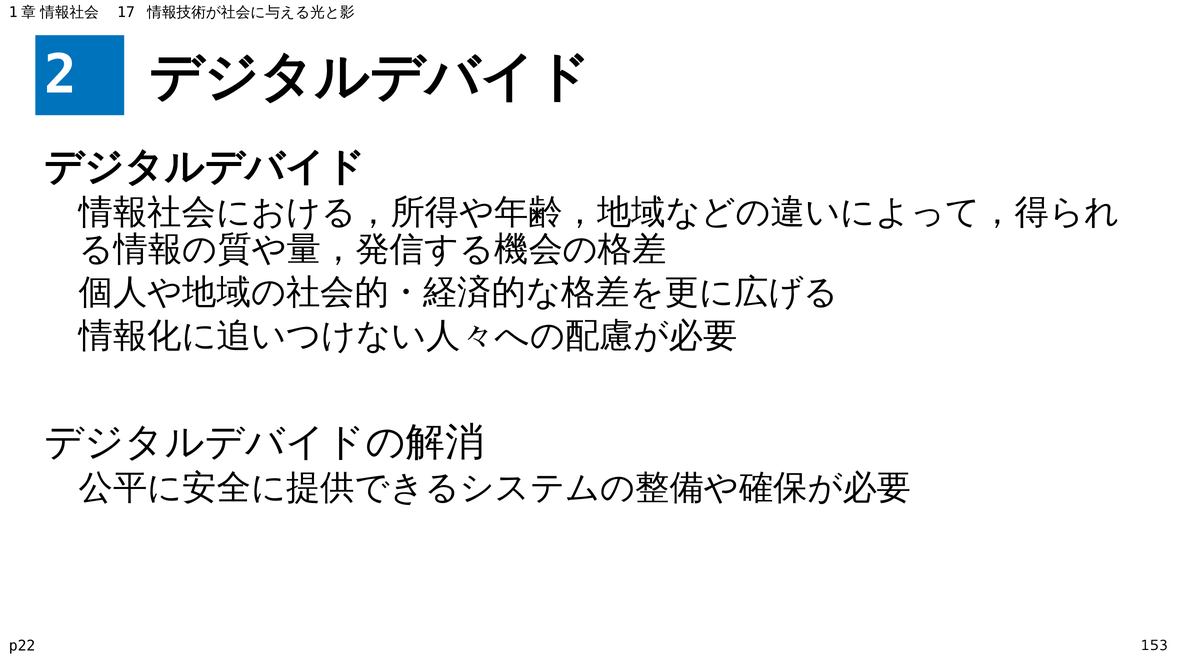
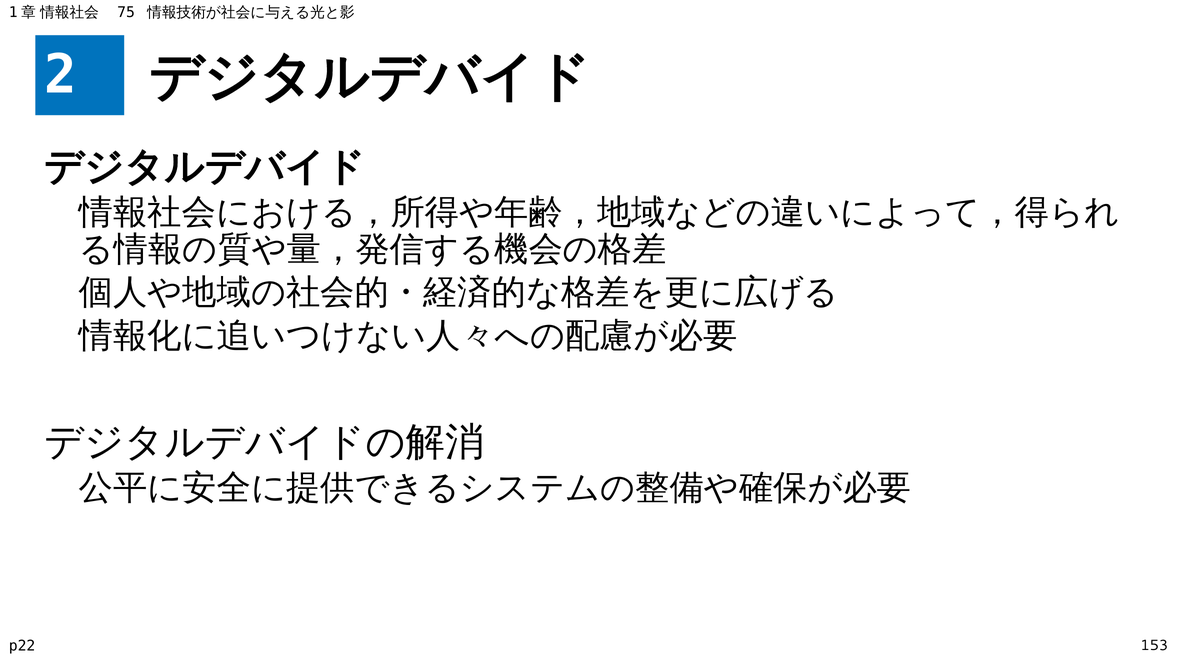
17: 17 -> 75 (126, 12)
